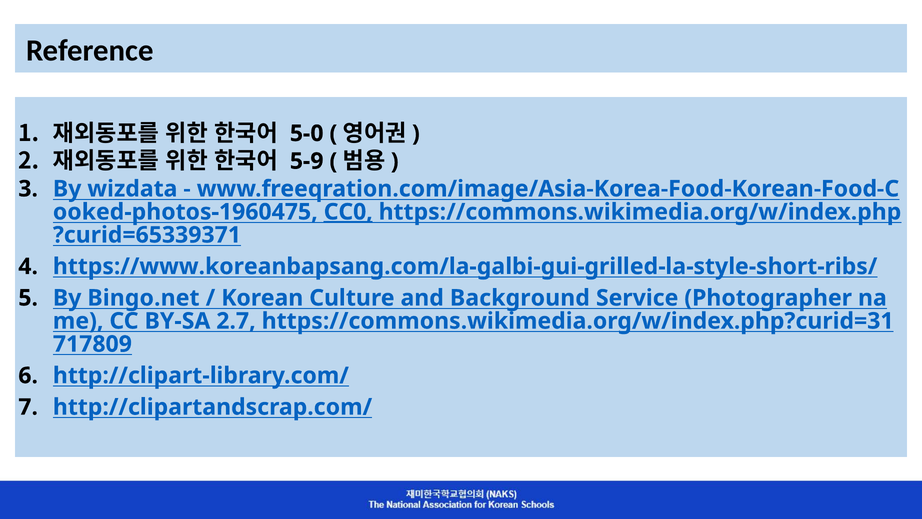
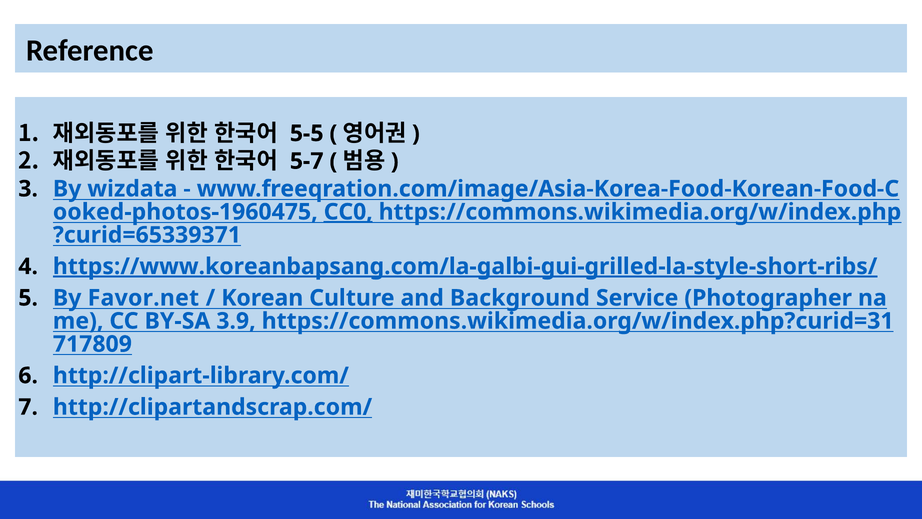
5-0: 5-0 -> 5-5 (307, 133)
5-9: 5-9 -> 5-7 (307, 161)
https://www.koreanbapsang.com/la-galbi-gui-grilled-la-style-short-ribs/ underline: none -> present (465, 266)
Bingo.net: Bingo.net -> Favor.net (143, 298)
2.7: 2.7 -> 3.9 (236, 321)
